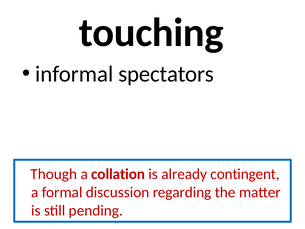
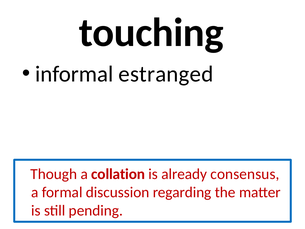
spectators: spectators -> estranged (166, 74)
contingent: contingent -> consensus (245, 174)
